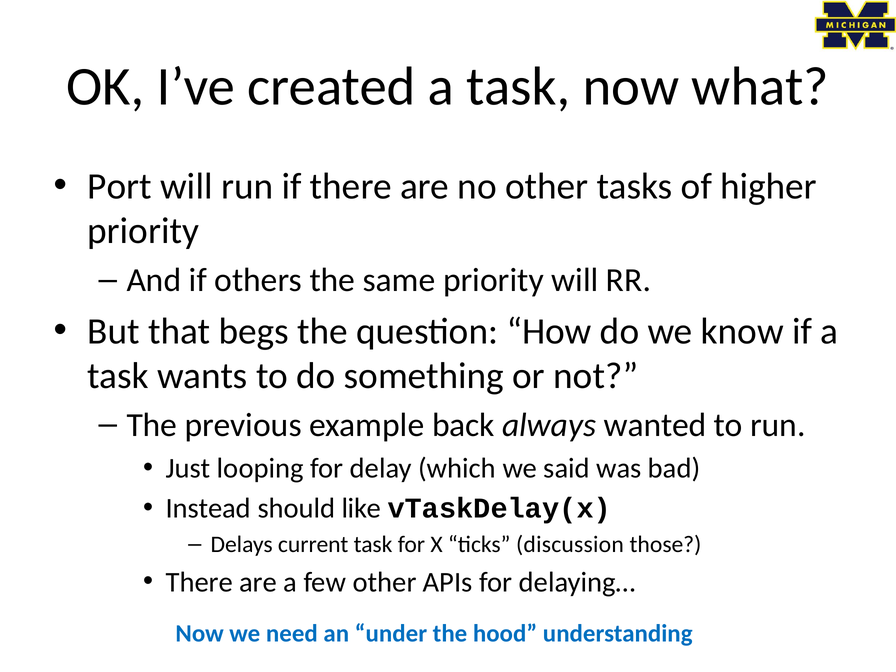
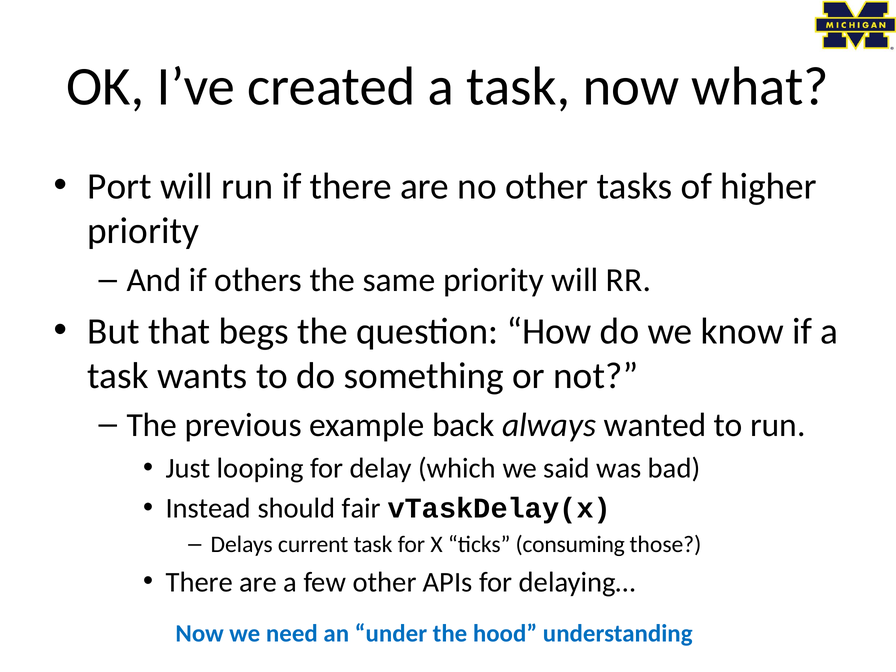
like: like -> fair (361, 509)
discussion: discussion -> consuming (570, 545)
